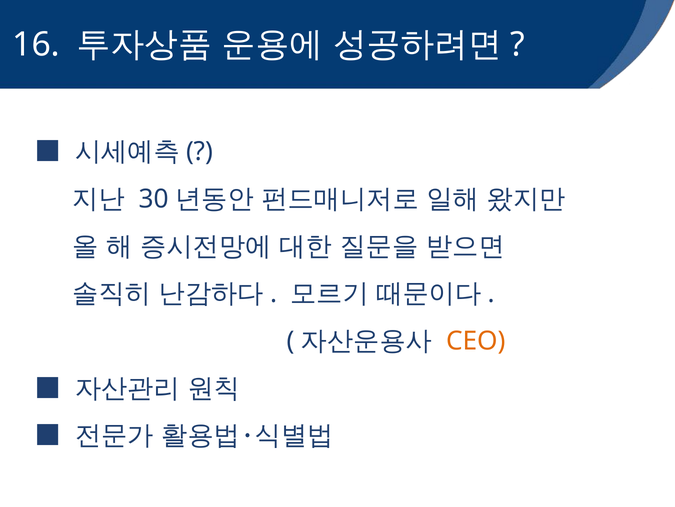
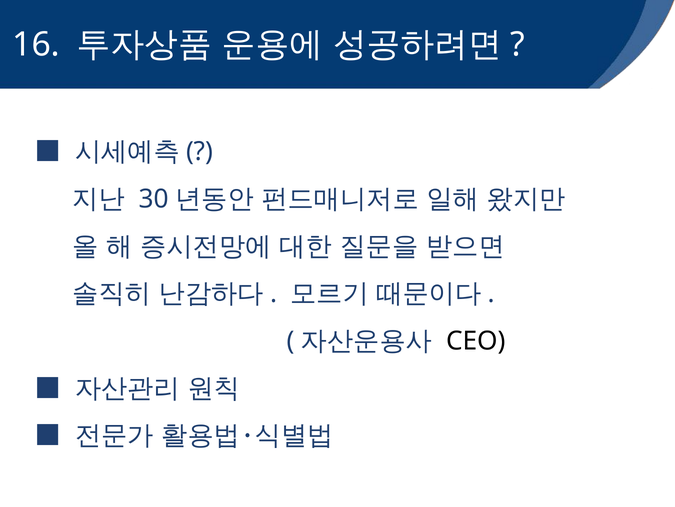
CEO colour: orange -> black (476, 341)
